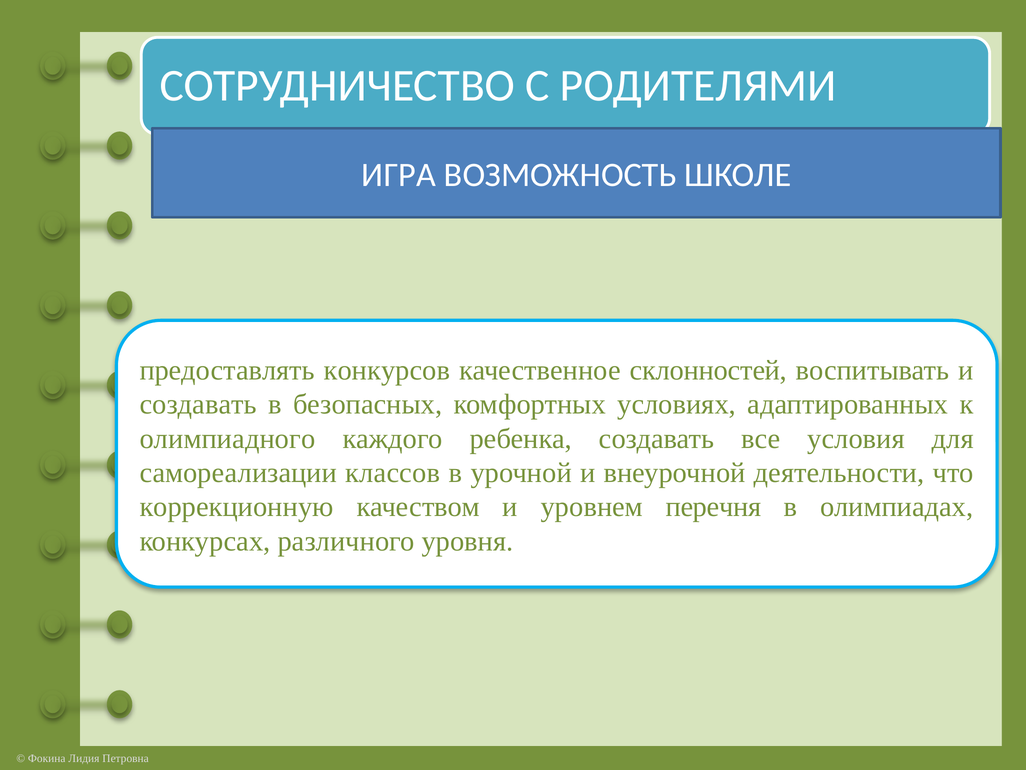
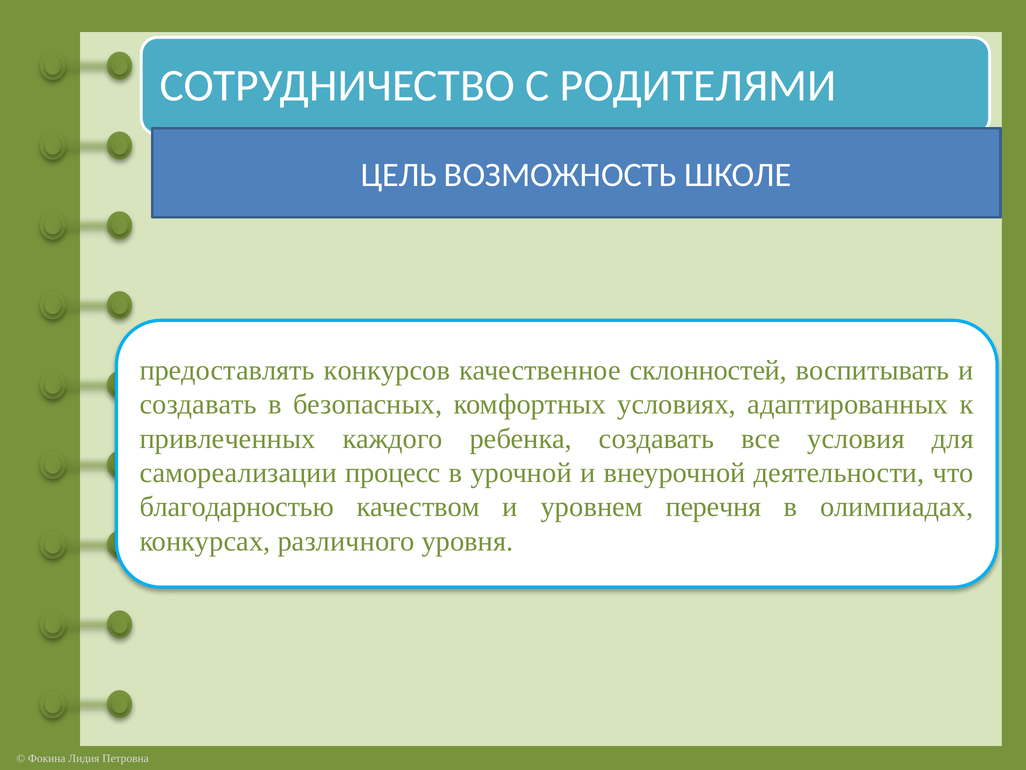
ИГРА: ИГРА -> ЦЕЛЬ (399, 175)
олимпиадного: олимпиадного -> привлеченных (227, 438)
классов: классов -> процесс (393, 473)
коррекционную: коррекционную -> благодарностью (237, 507)
